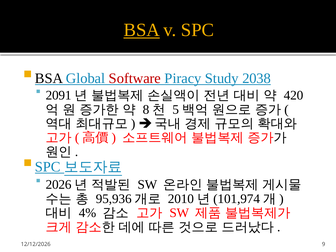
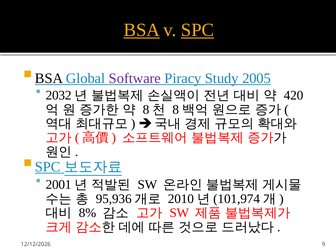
SPC underline: none -> present (197, 30)
Software colour: red -> purple (135, 78)
2038: 2038 -> 2005 (257, 78)
2091: 2091 -> 2032 (59, 95)
5: 5 -> 8 (176, 109)
2026: 2026 -> 2001 (59, 185)
4%: 4% -> 8% (87, 213)
